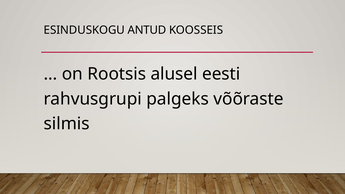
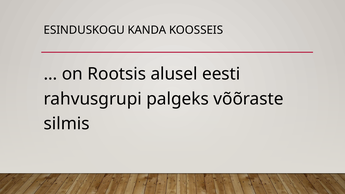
ANTUD: ANTUD -> KANDA (147, 30)
